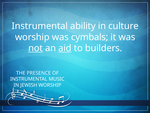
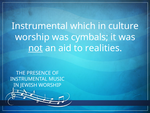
ability: ability -> which (83, 26)
aid underline: present -> none (65, 48)
builders: builders -> realities (104, 48)
